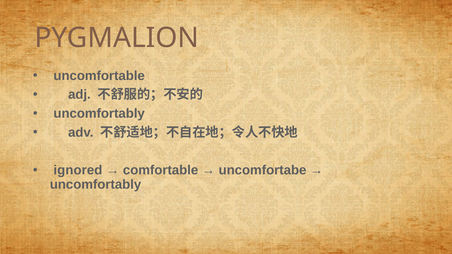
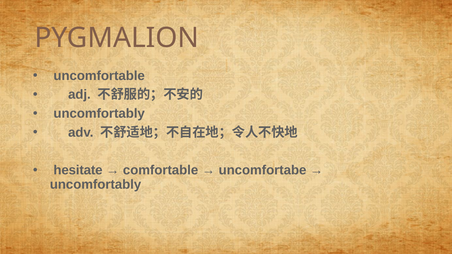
ignored: ignored -> hesitate (78, 170)
